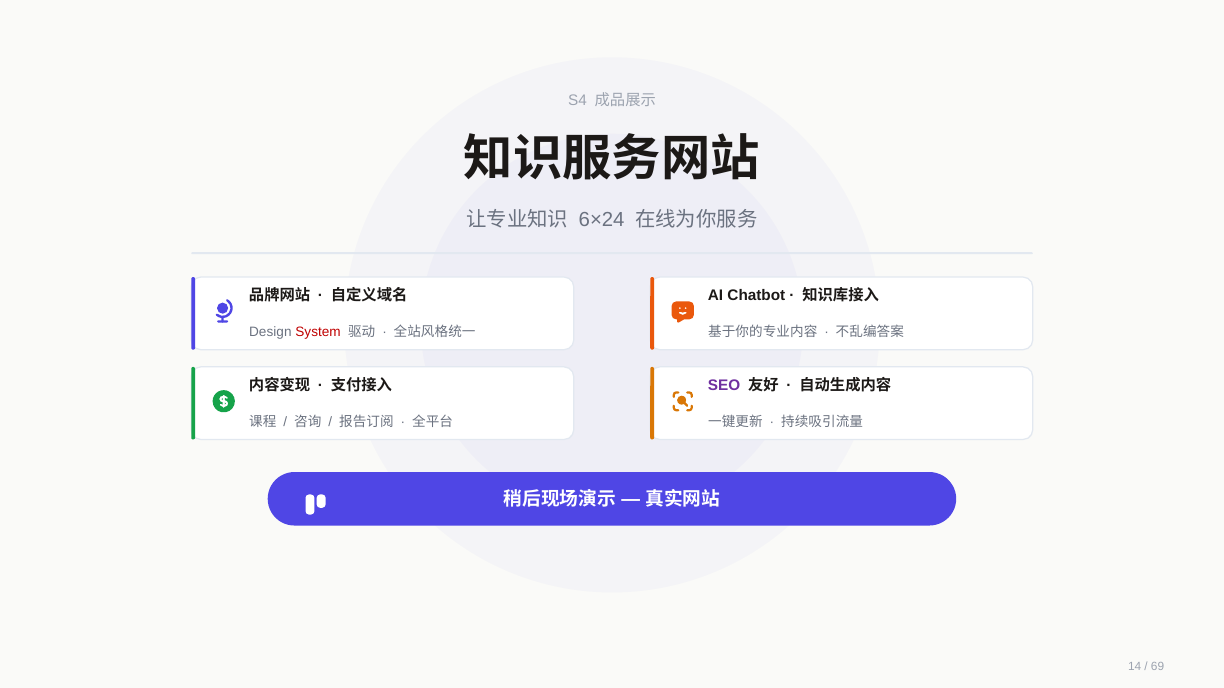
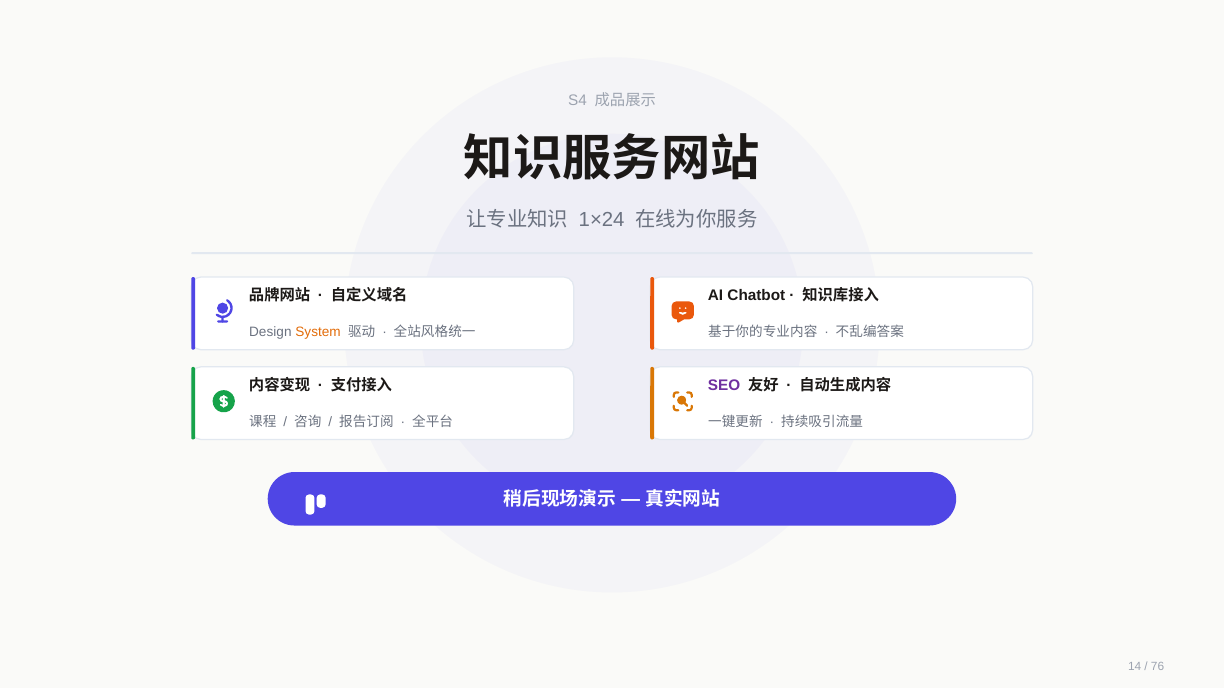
6×24: 6×24 -> 1×24 (602, 219)
System colour: red -> orange (318, 332)
69: 69 -> 76 (1157, 667)
